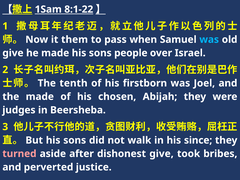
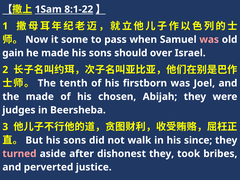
them: them -> some (75, 40)
was colour: light blue -> pink (209, 40)
give: give -> gain (13, 53)
people: people -> should (131, 53)
dishonest give: give -> they (162, 154)
